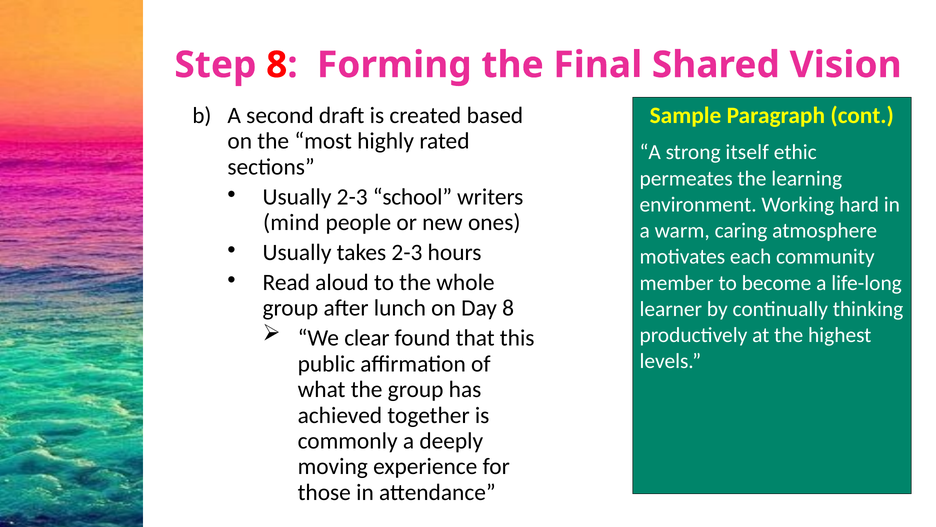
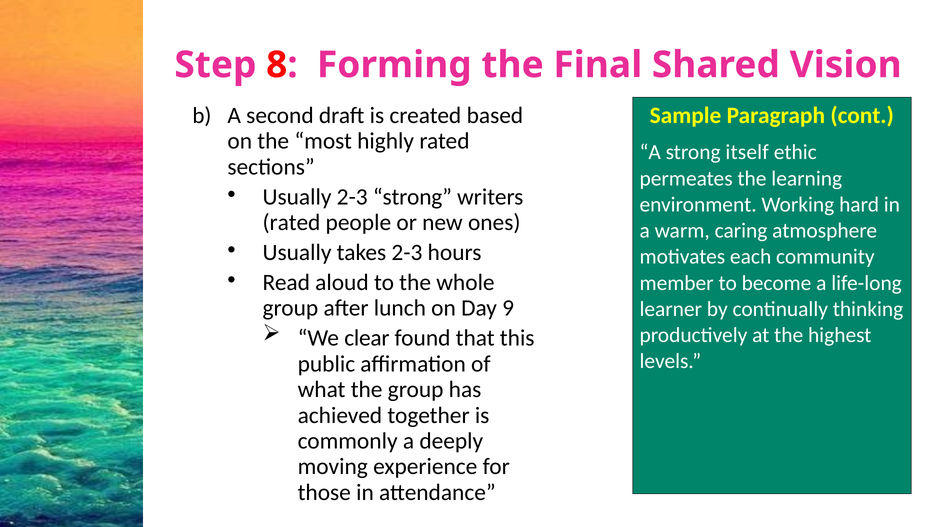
2-3 school: school -> strong (412, 197)
mind: mind -> rated (291, 222)
Day 8: 8 -> 9 (508, 308)
